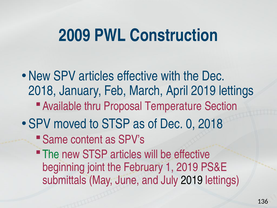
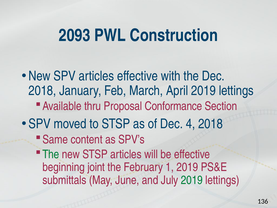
2009: 2009 -> 2093 (75, 35)
Temperature: Temperature -> Conformance (173, 106)
0: 0 -> 4 (191, 124)
2019 colour: black -> green (192, 180)
